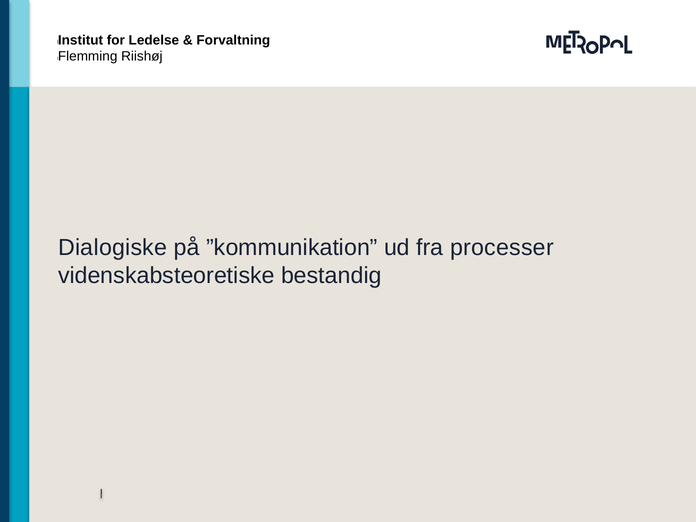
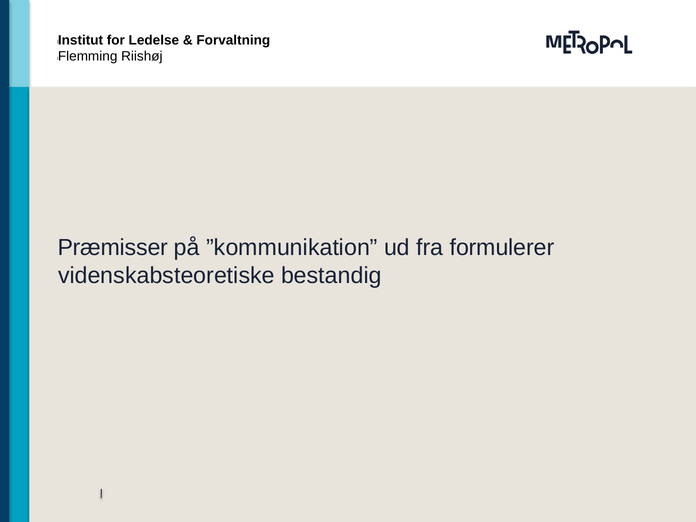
Dialogiske: Dialogiske -> Præmisser (113, 248)
processer: processer -> formulerer (502, 248)
